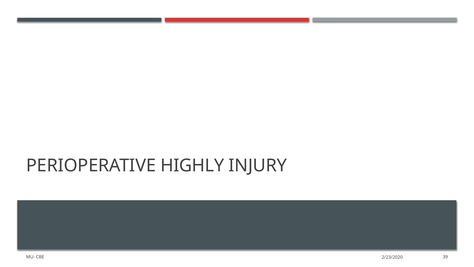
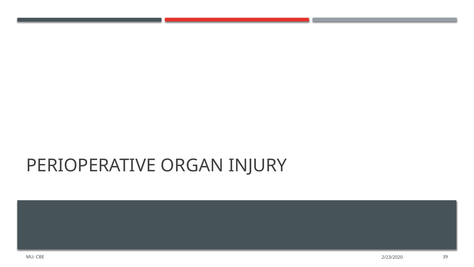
HIGHLY: HIGHLY -> ORGAN (192, 165)
